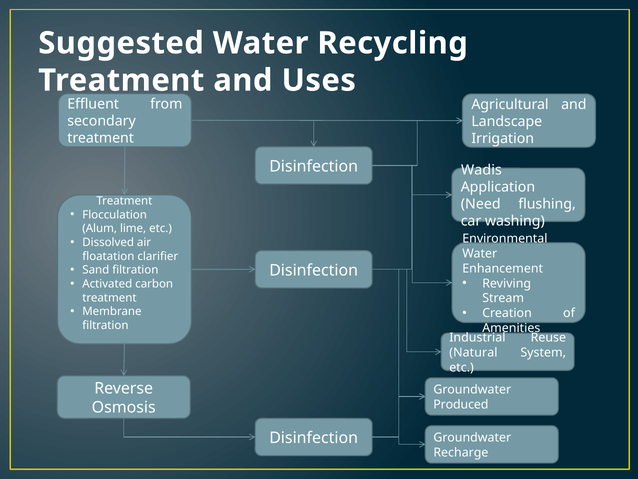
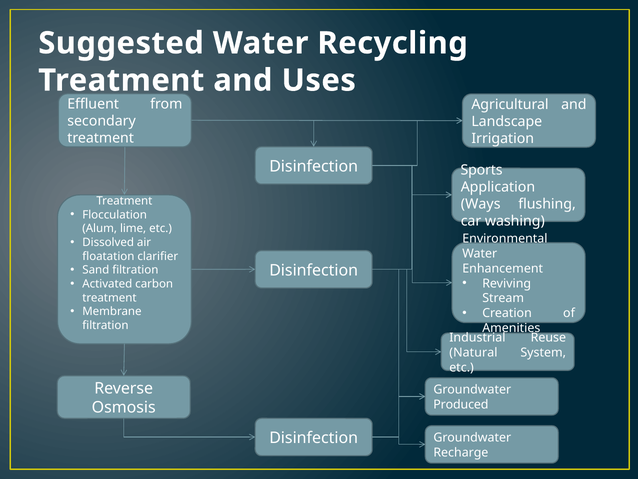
Wadis: Wadis -> Sports (482, 170)
Need: Need -> Ways (481, 204)
